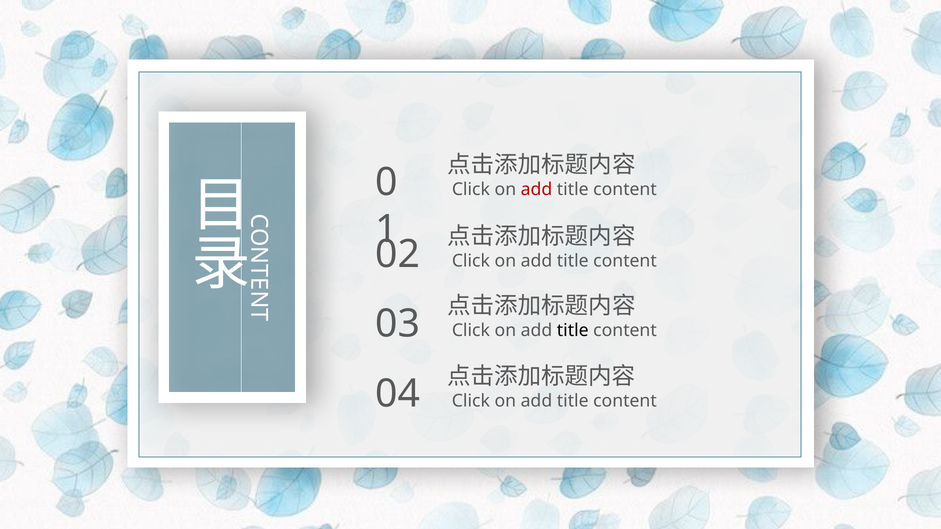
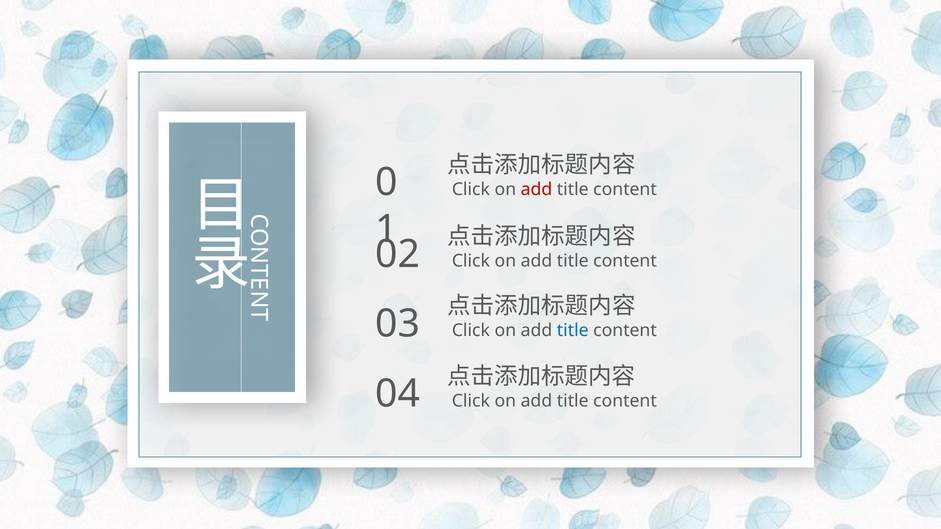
title colour: black -> blue (573, 331)
